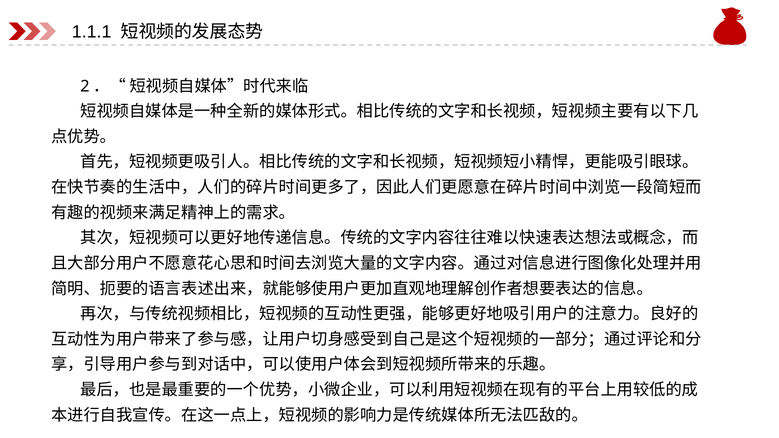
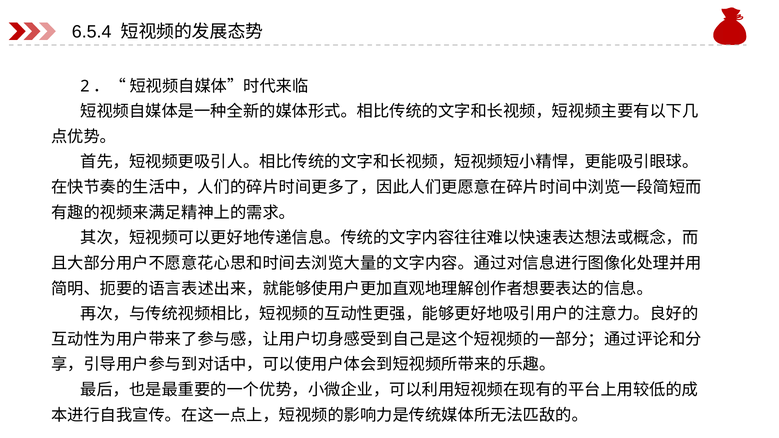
1.1.1: 1.1.1 -> 6.5.4 (92, 32)
